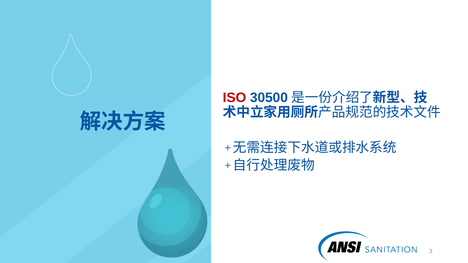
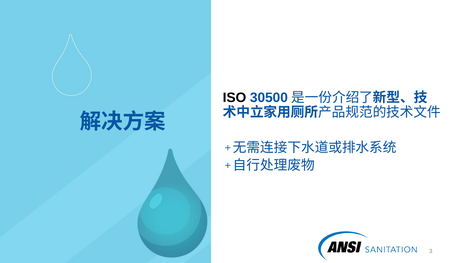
ISO colour: red -> black (234, 98)
